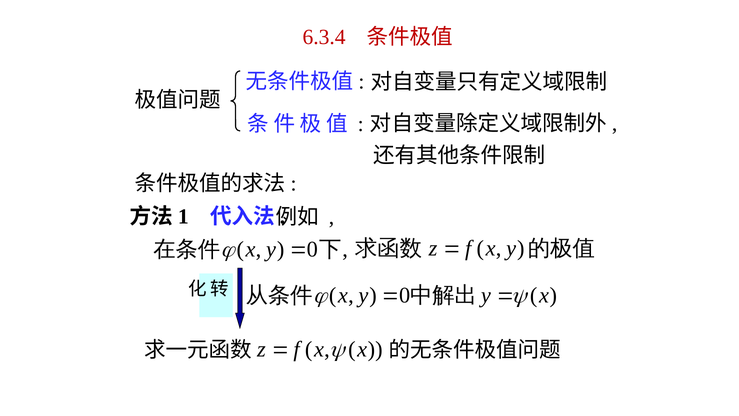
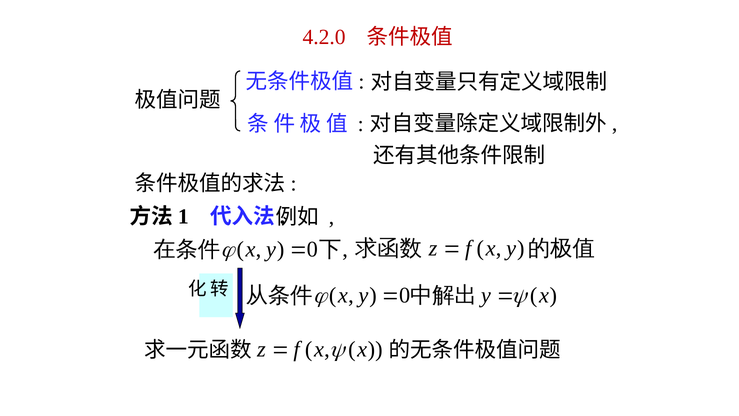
6.3.4: 6.3.4 -> 4.2.0 (324, 37)
